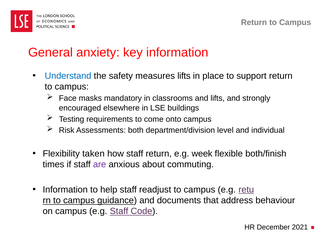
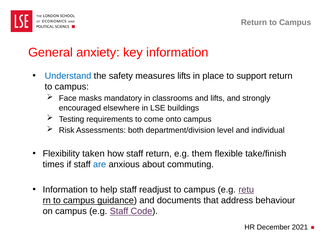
week: week -> them (202, 154)
both/finish: both/finish -> take/finish (266, 154)
are colour: purple -> blue (100, 164)
